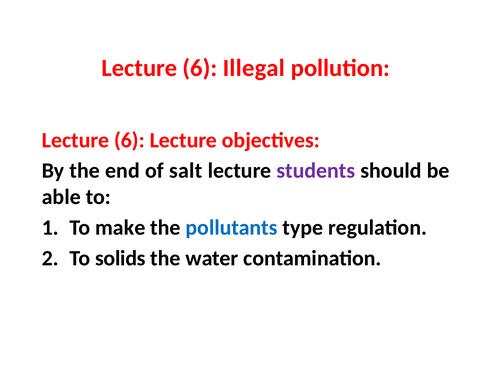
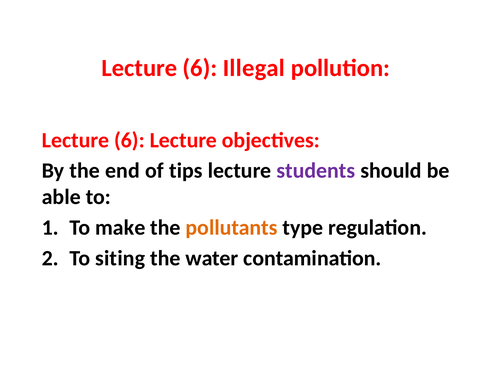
salt: salt -> tips (186, 171)
pollutants colour: blue -> orange (232, 228)
solids: solids -> siting (120, 258)
